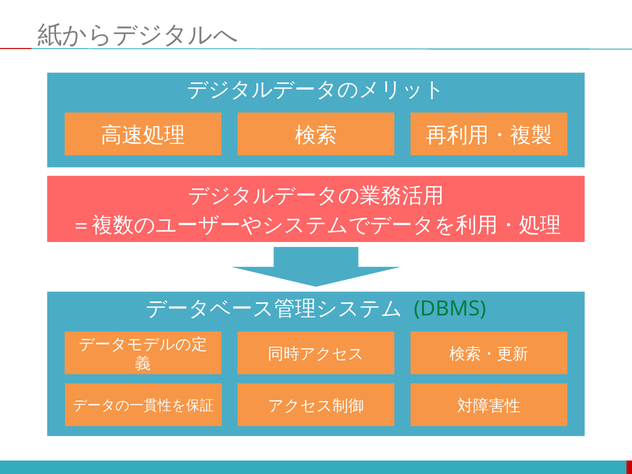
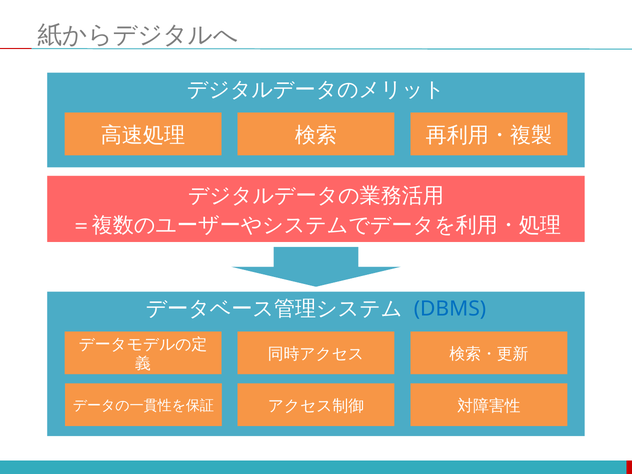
DBMS colour: green -> blue (450, 309)
